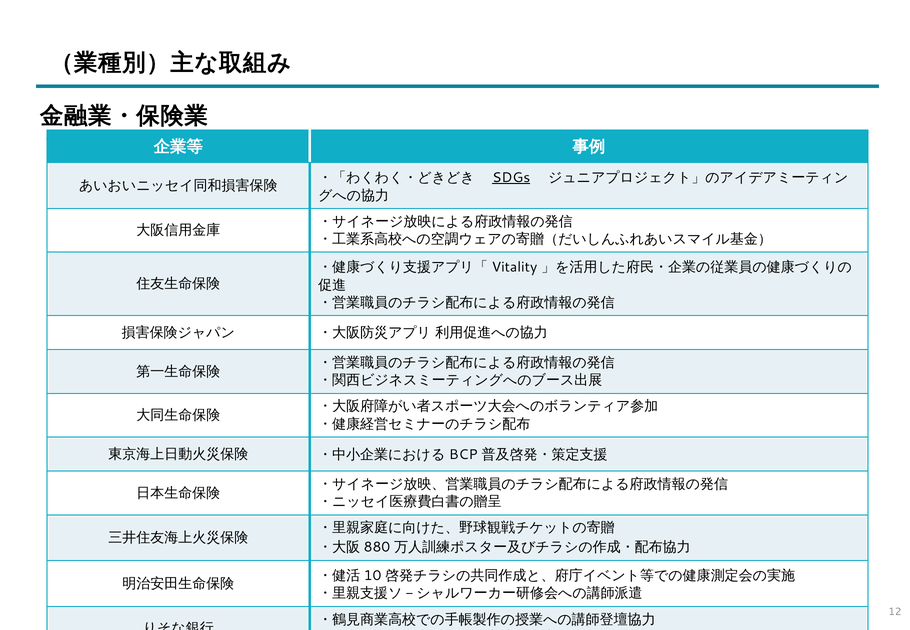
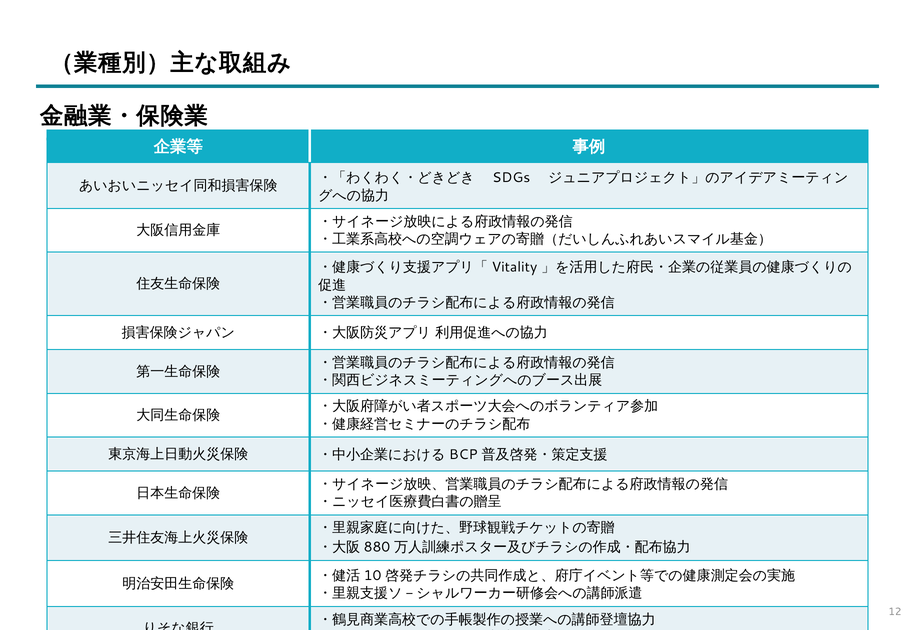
SDGs underline: present -> none (511, 178)
